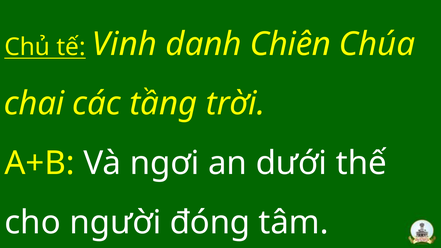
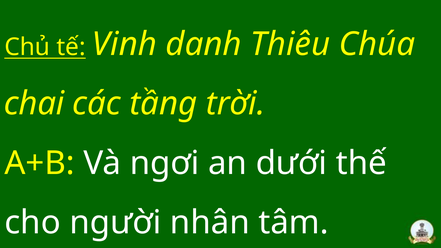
Chiên: Chiên -> Thiêu (290, 44)
đóng: đóng -> nhân (210, 223)
